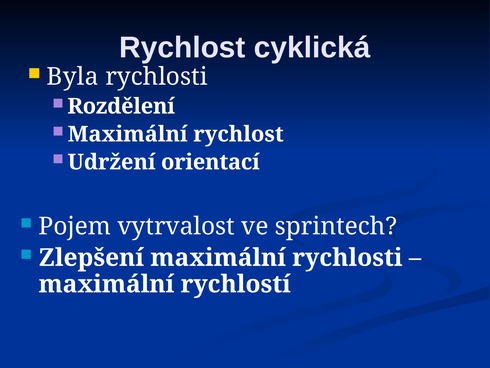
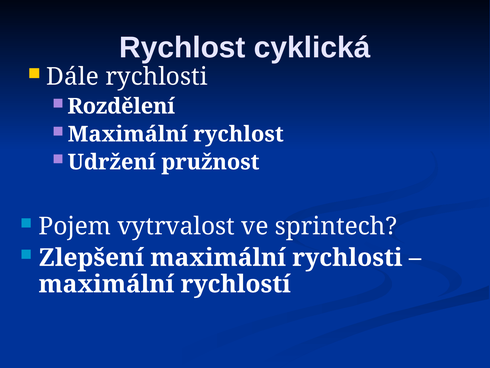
Byla: Byla -> Dále (73, 77)
orientací: orientací -> pružnost (210, 162)
